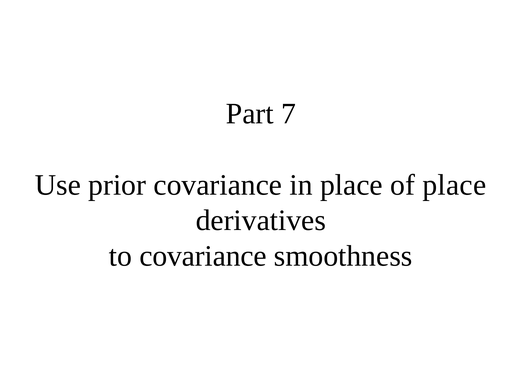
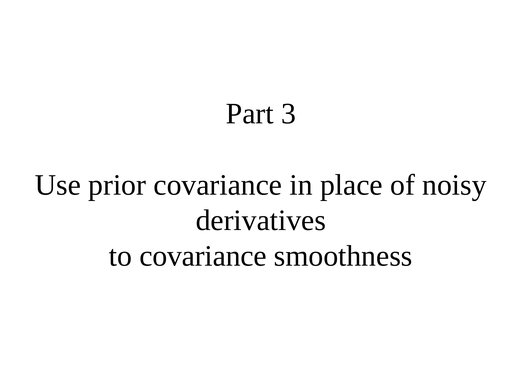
7: 7 -> 3 (289, 114)
of place: place -> noisy (454, 185)
